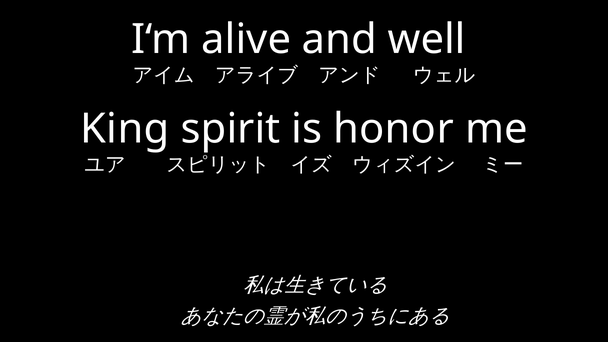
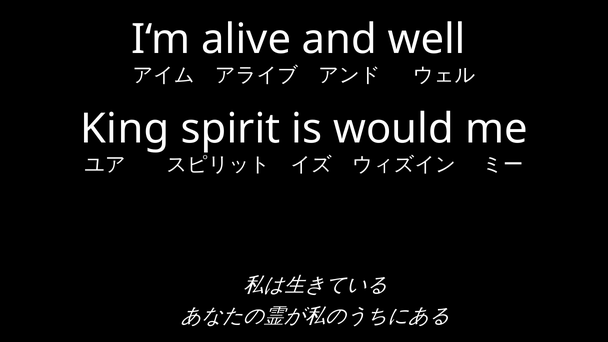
honor: honor -> would (394, 129)
